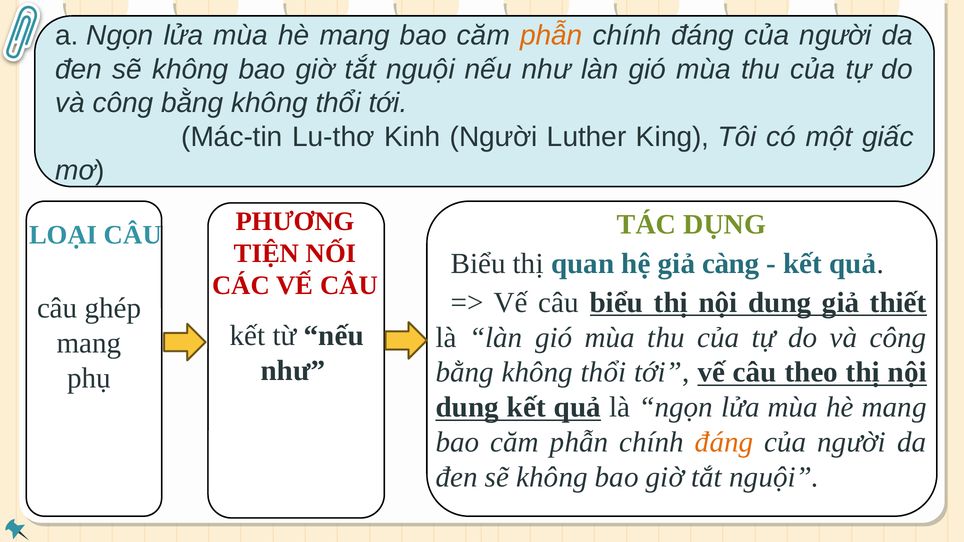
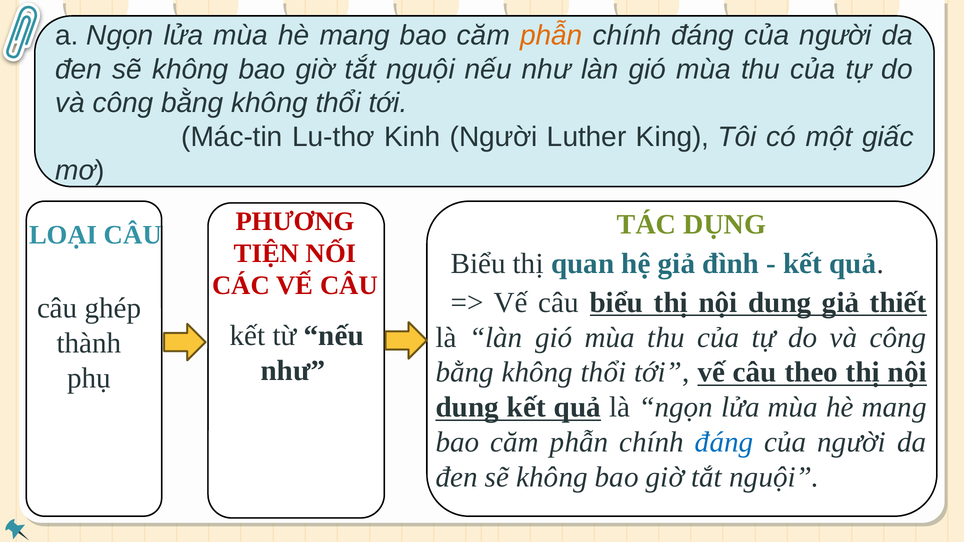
càng: càng -> đình (731, 264)
mang: mang -> thành (89, 343)
đáng colour: orange -> blue (724, 442)
